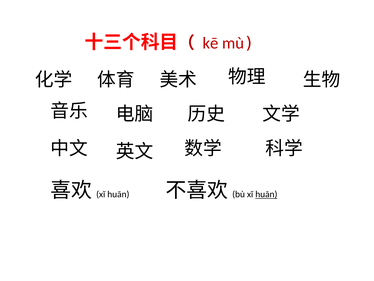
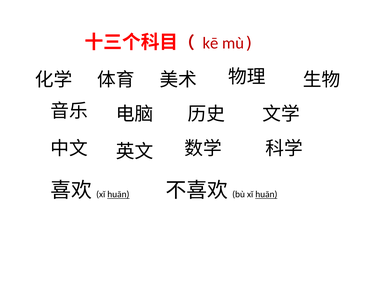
huān underline: none -> present (118, 194)
